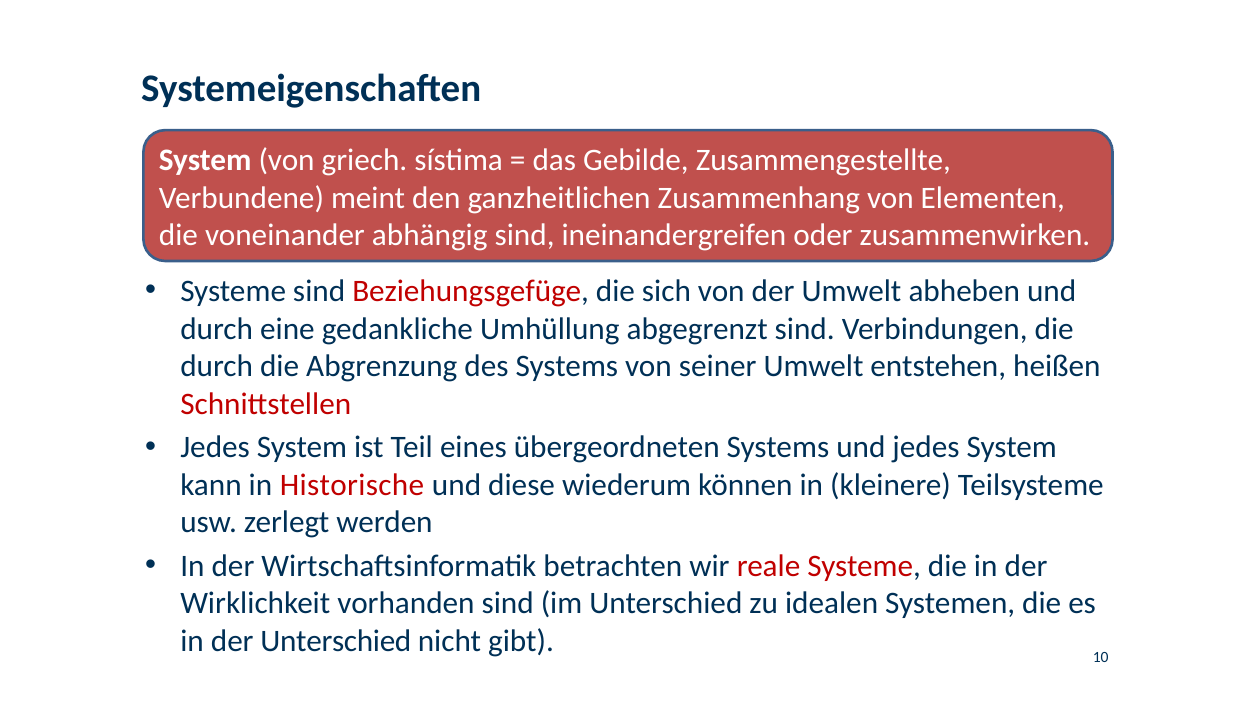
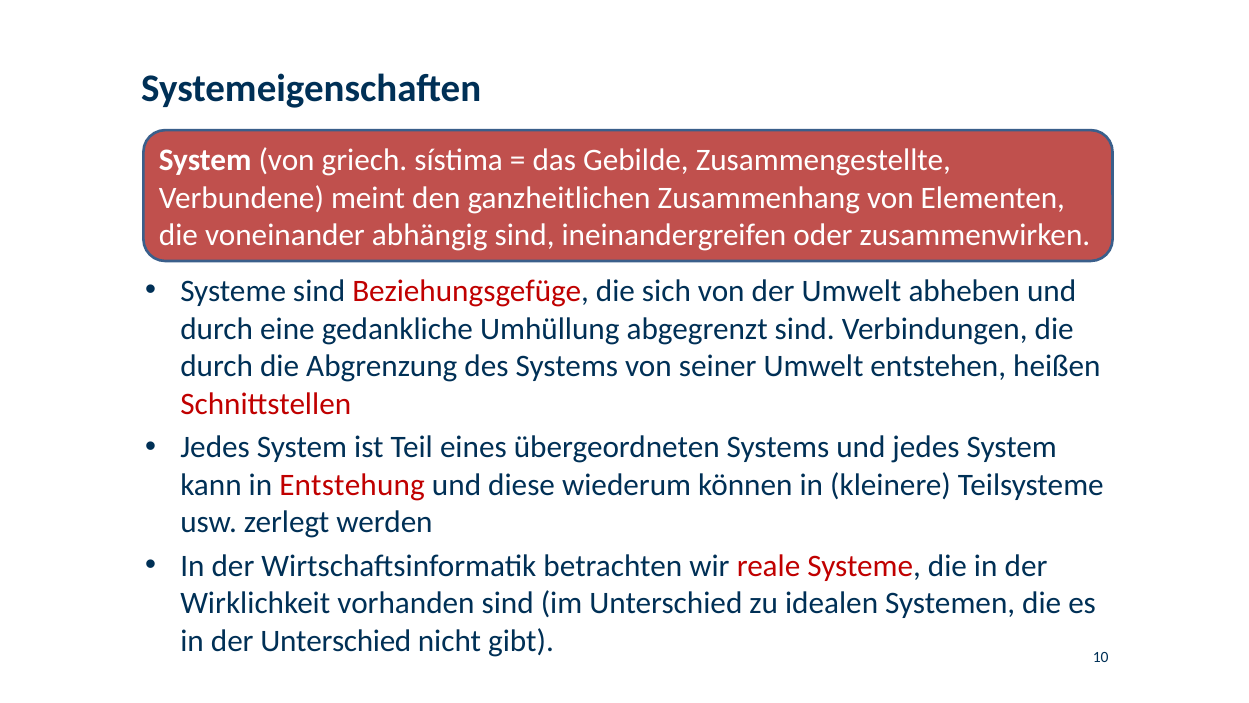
Historische: Historische -> Entstehung (352, 485)
